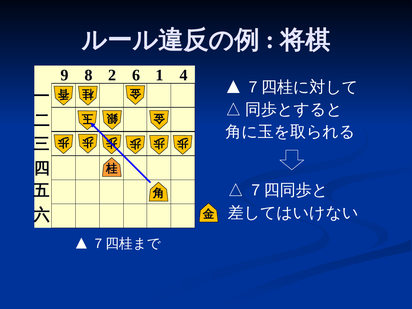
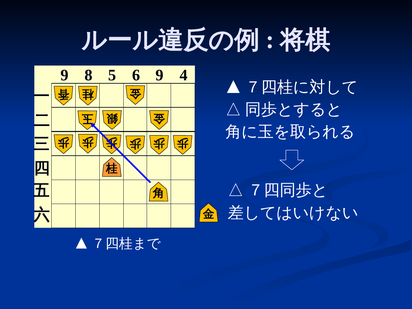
2: 2 -> 5 (112, 75)
6 1: 1 -> 9 (159, 75)
